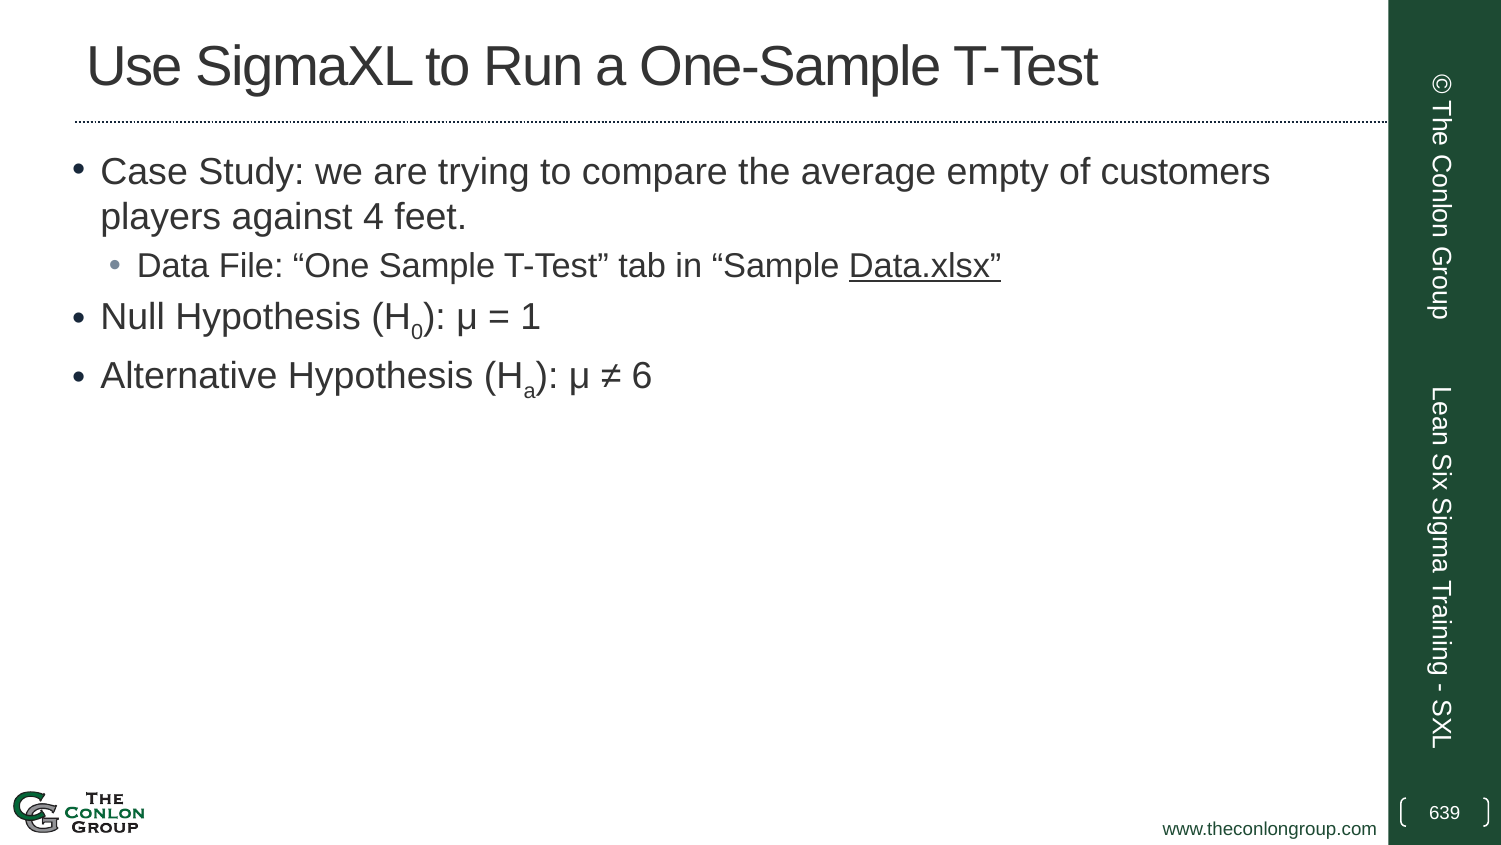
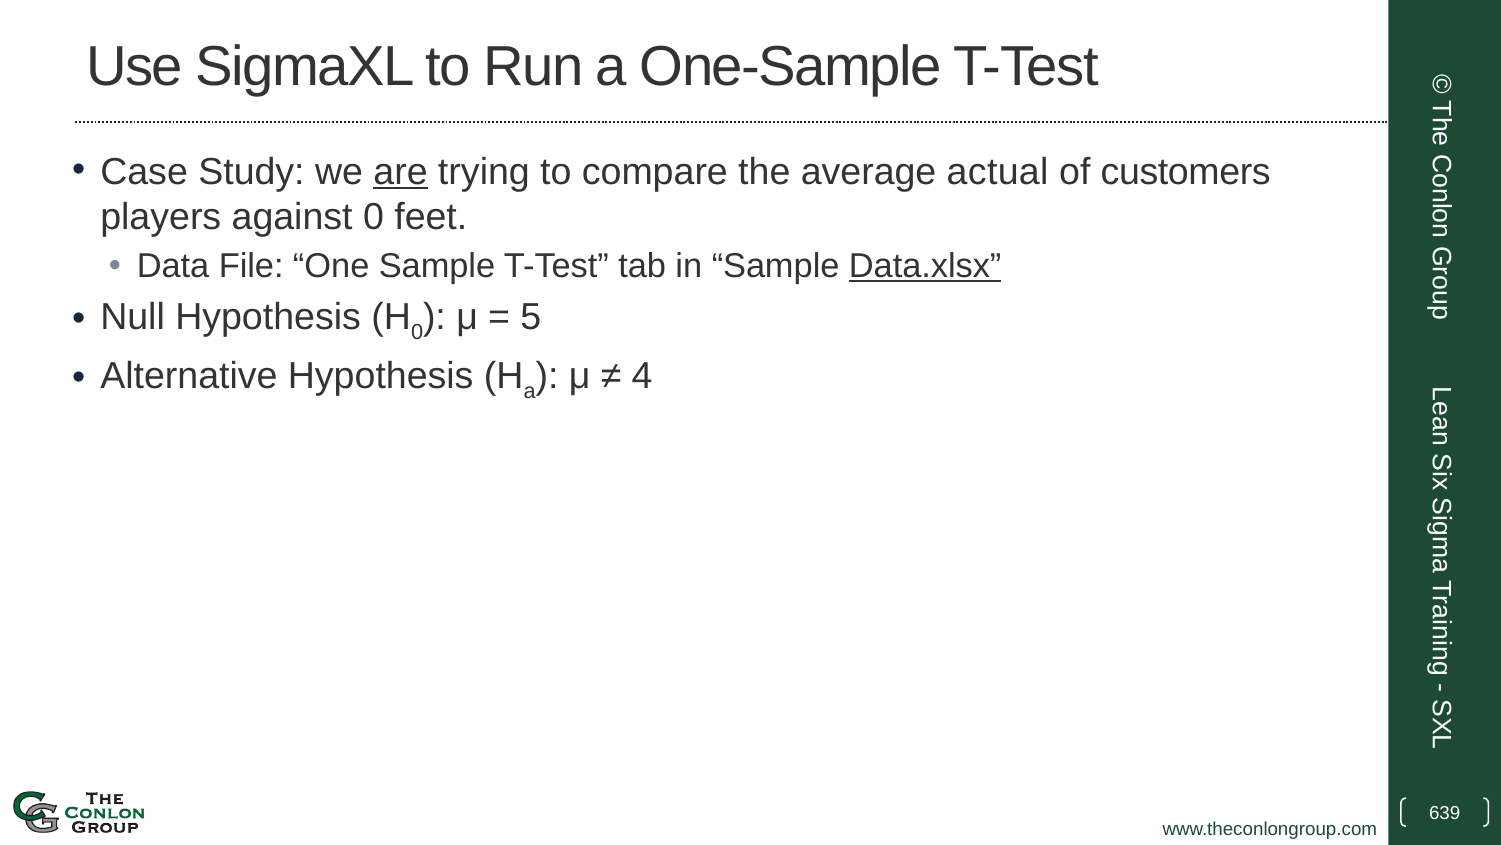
are underline: none -> present (401, 171)
empty: empty -> actual (998, 171)
against 4: 4 -> 0 (373, 217)
1: 1 -> 5 (531, 317)
6: 6 -> 4 (642, 376)
